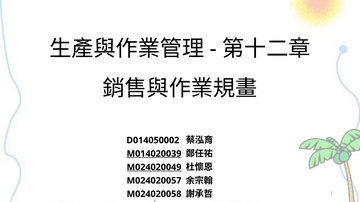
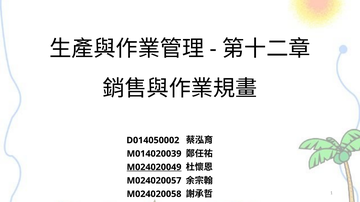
M014020039 underline: present -> none (154, 154)
